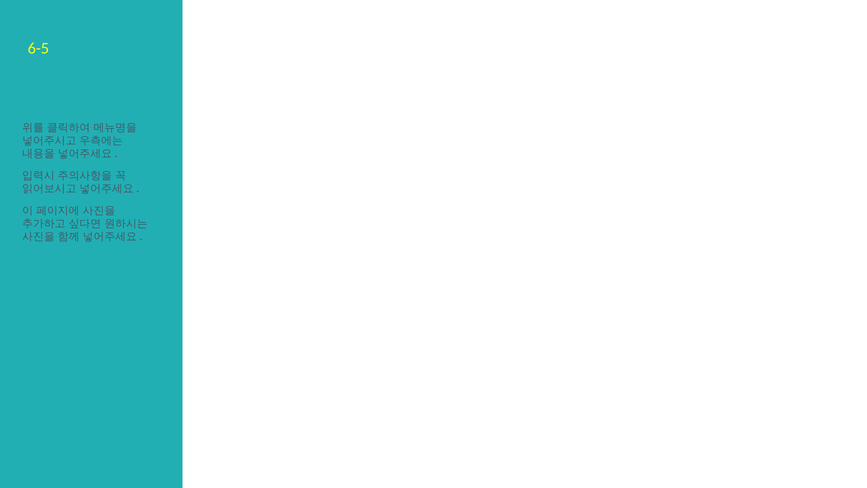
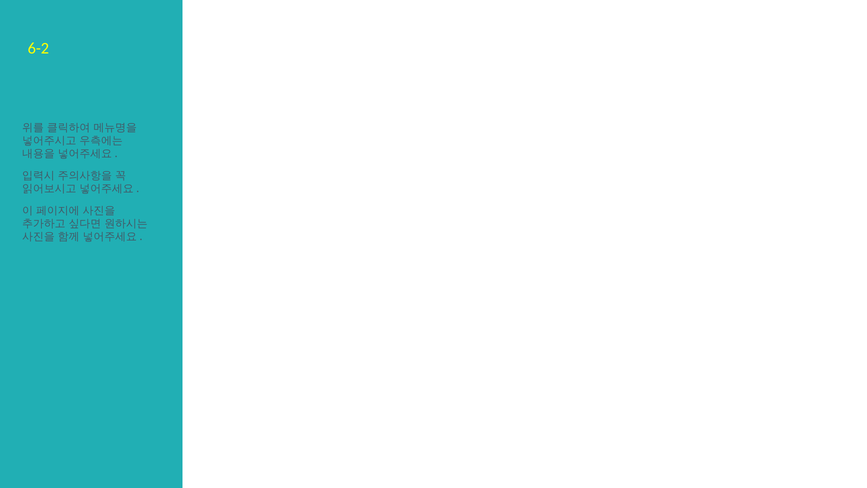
6-5: 6-5 -> 6-2 (38, 48)
